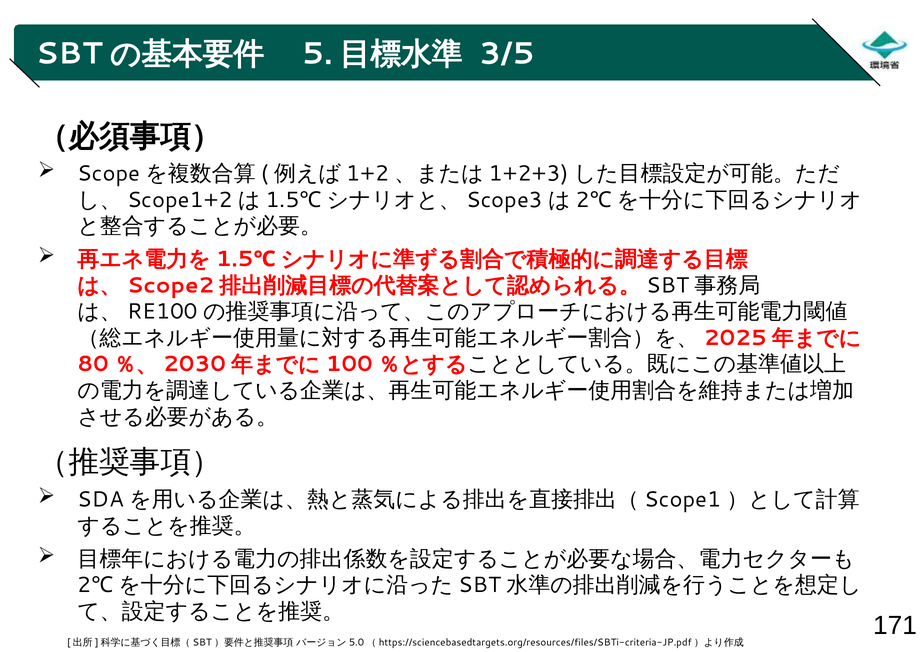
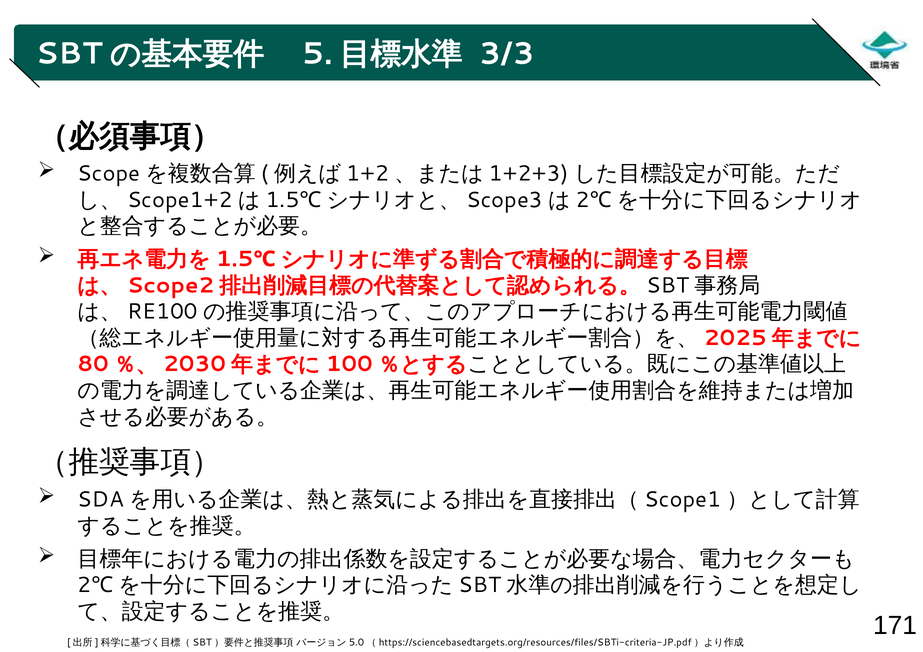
3/5: 3/5 -> 3/3 (507, 54)
